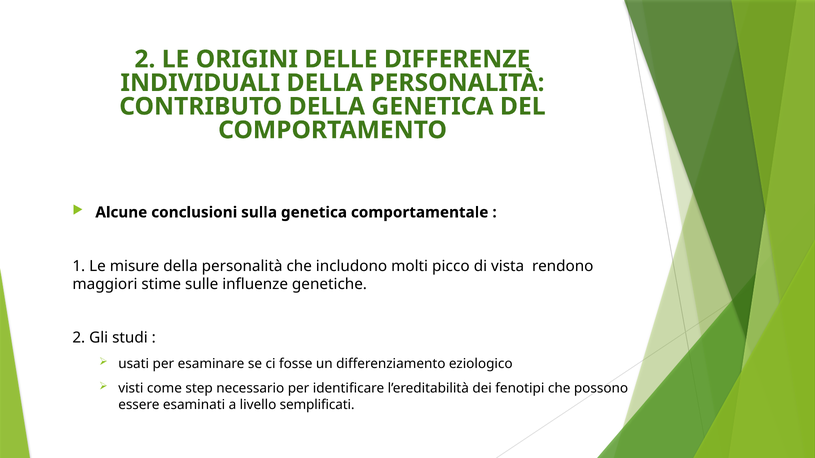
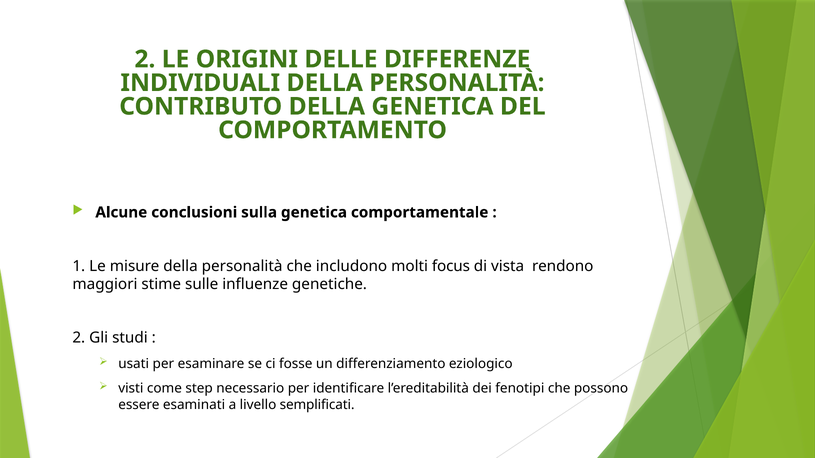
picco: picco -> focus (451, 266)
